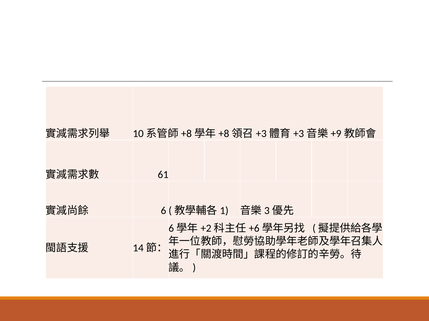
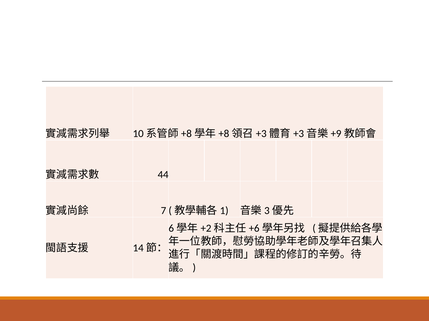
61: 61 -> 44 (163, 175)
6: 6 -> 7 (163, 211)
